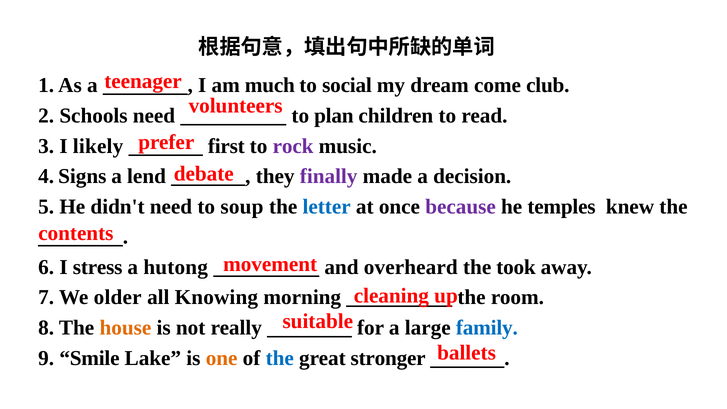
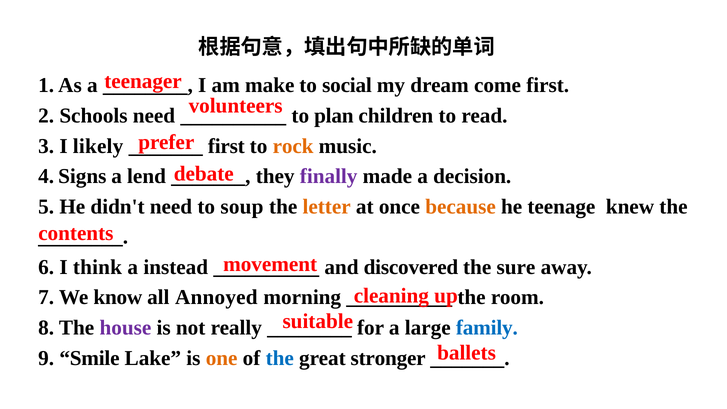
much: much -> make (270, 85)
come club: club -> first (548, 85)
rock colour: purple -> orange (293, 146)
letter colour: blue -> orange (327, 207)
because colour: purple -> orange (461, 207)
temples: temples -> teenage (561, 207)
stress: stress -> think (97, 267)
hutong: hutong -> instead (176, 267)
overheard: overheard -> discovered (411, 267)
took: took -> sure (516, 267)
older: older -> know (118, 297)
Knowing: Knowing -> Annoyed (216, 297)
house colour: orange -> purple (125, 328)
